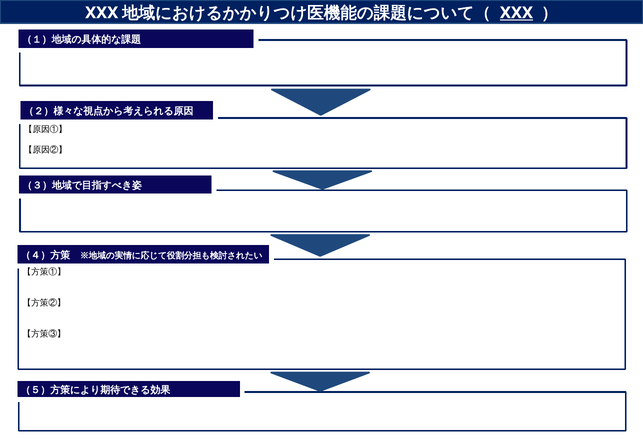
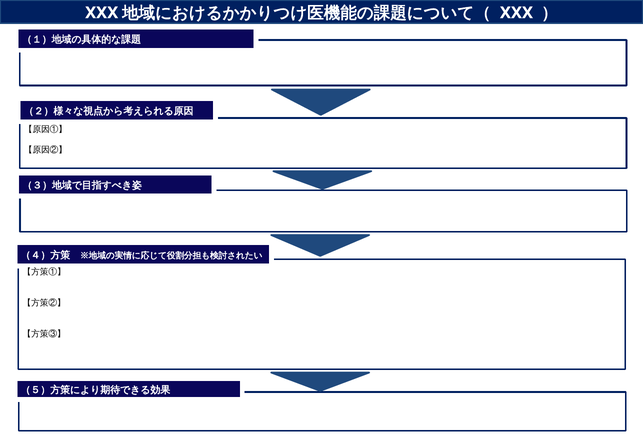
XXX underline: present -> none (516, 13)
